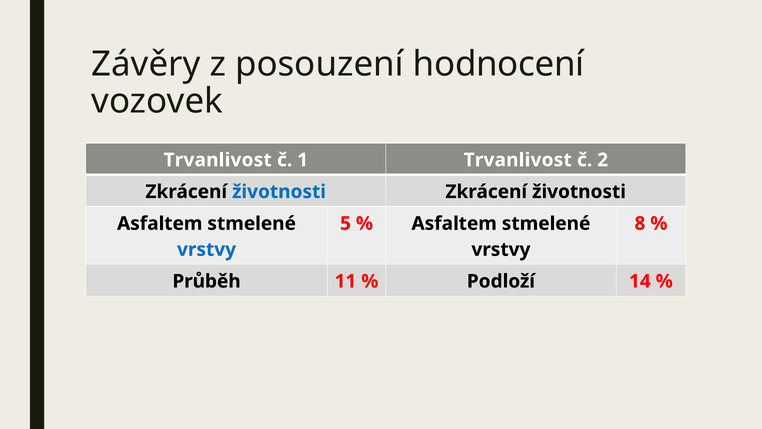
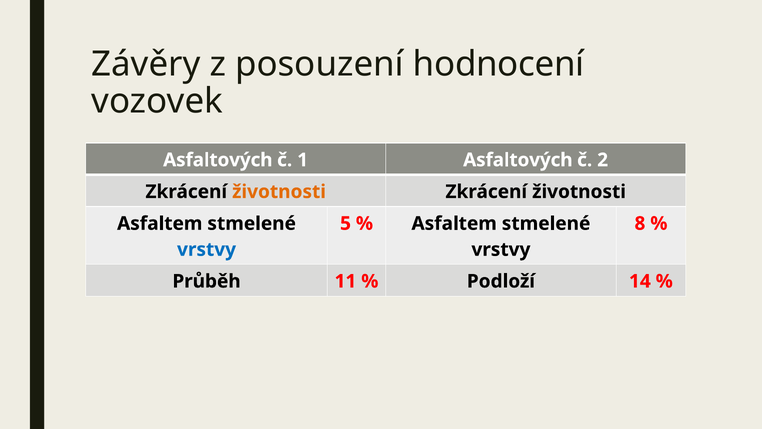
Trvanlivost: Trvanlivost -> Asfaltových (218, 160)
1 Trvanlivost: Trvanlivost -> Asfaltových (518, 160)
životnosti colour: blue -> orange (279, 192)
